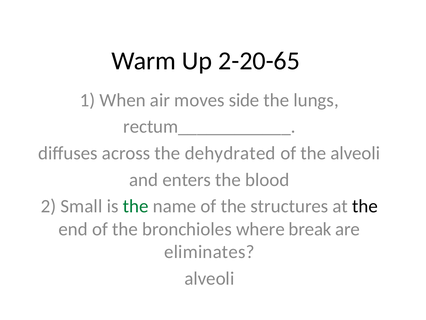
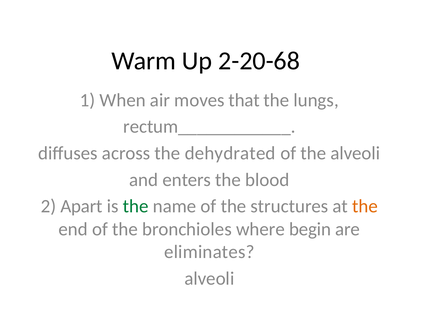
2-20-65: 2-20-65 -> 2-20-68 (259, 61)
side: side -> that (244, 100)
Small: Small -> Apart (82, 206)
the colour: black -> orange (365, 206)
break: break -> begin (310, 229)
